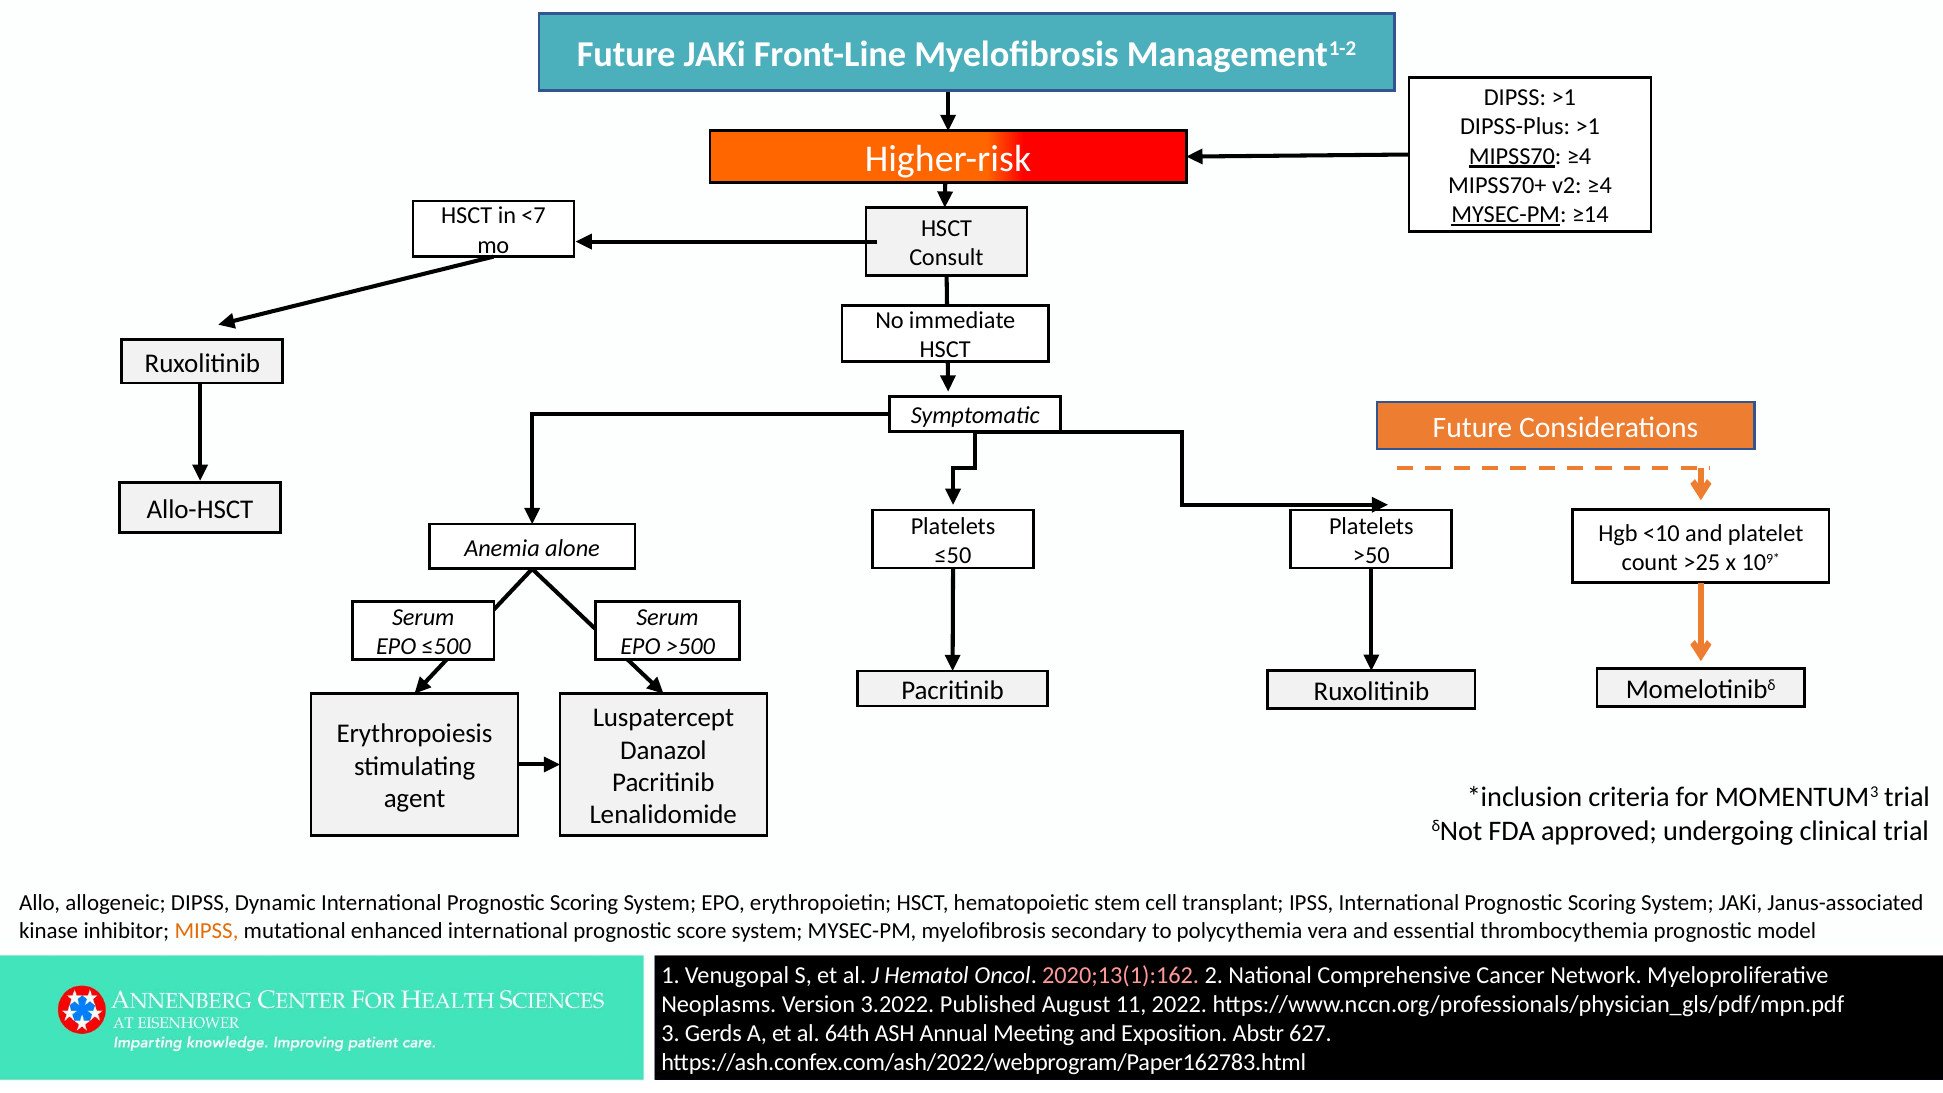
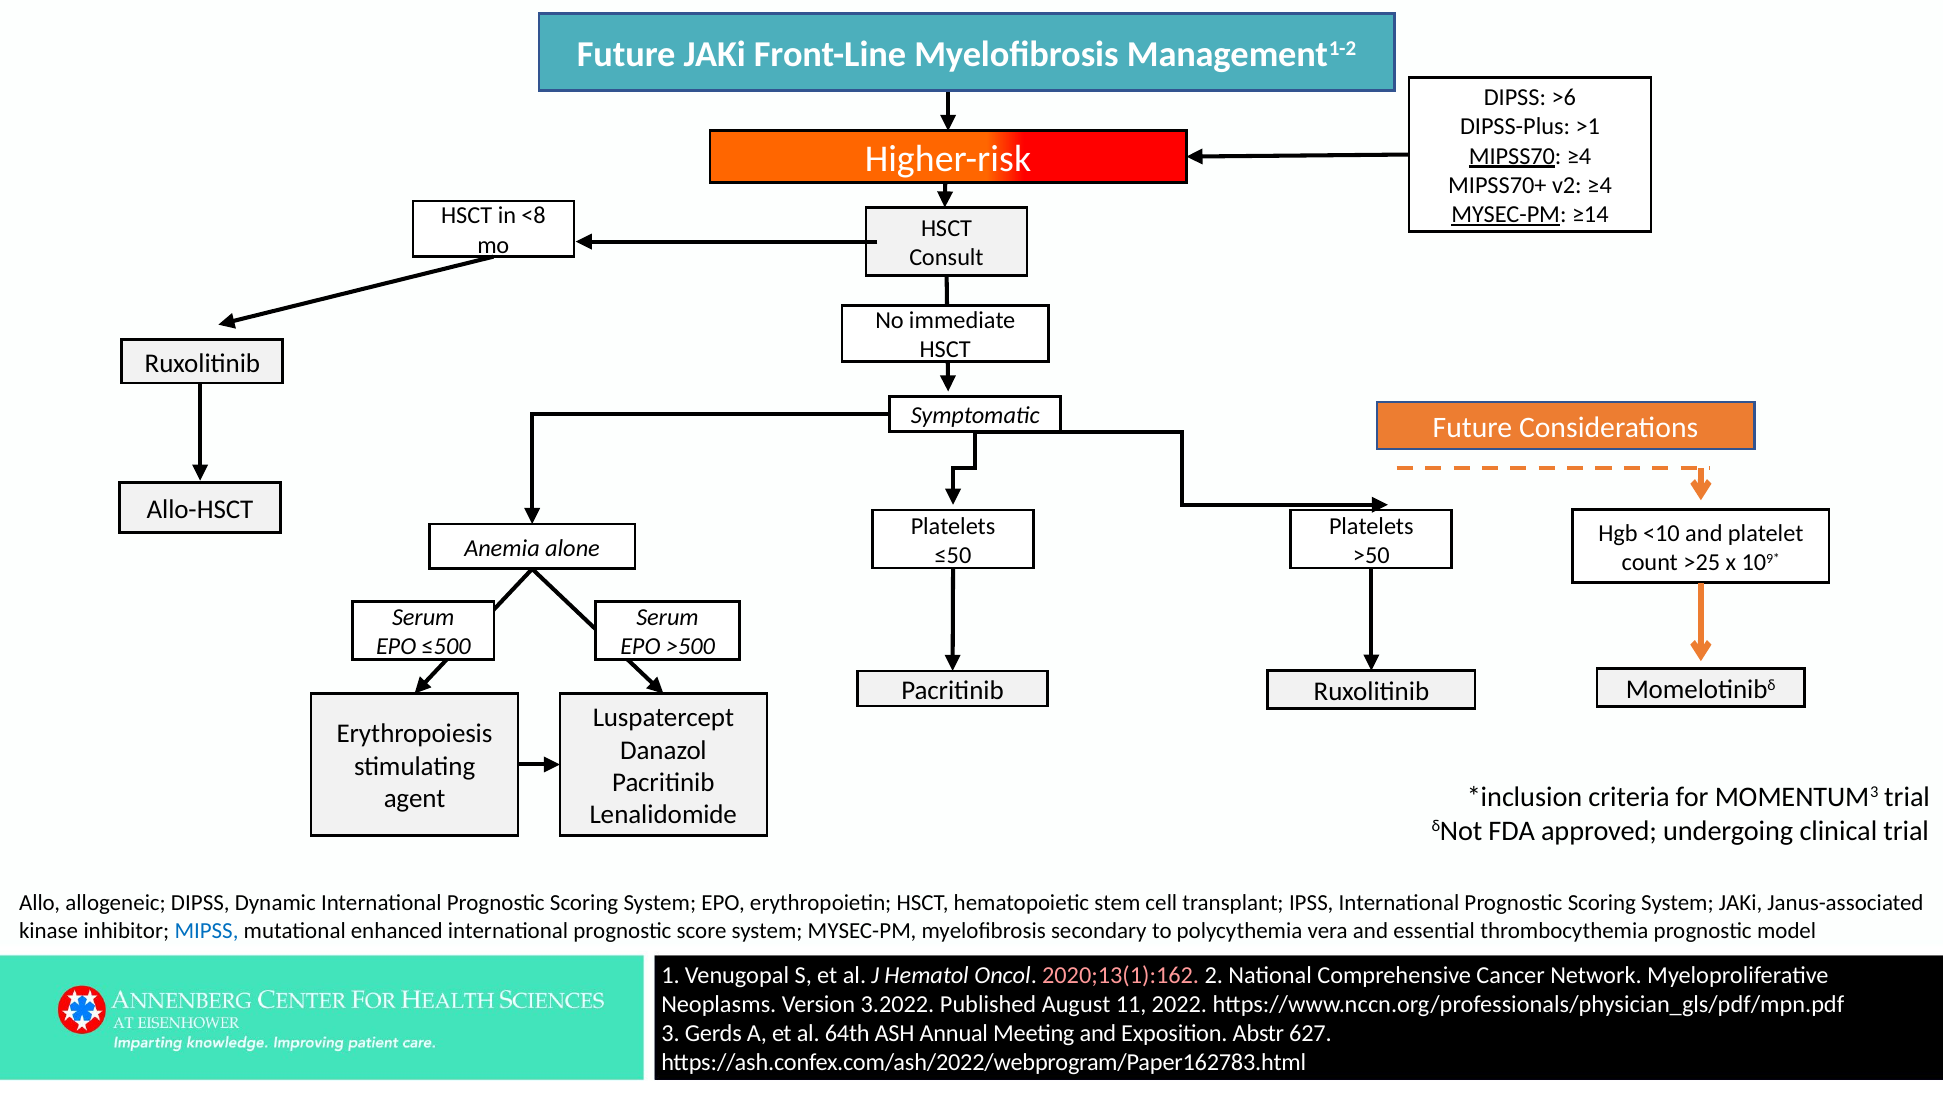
DIPSS >1: >1 -> >6 (1564, 98)
<7: <7 -> <8 (534, 216)
MIPSS colour: orange -> blue (206, 931)
